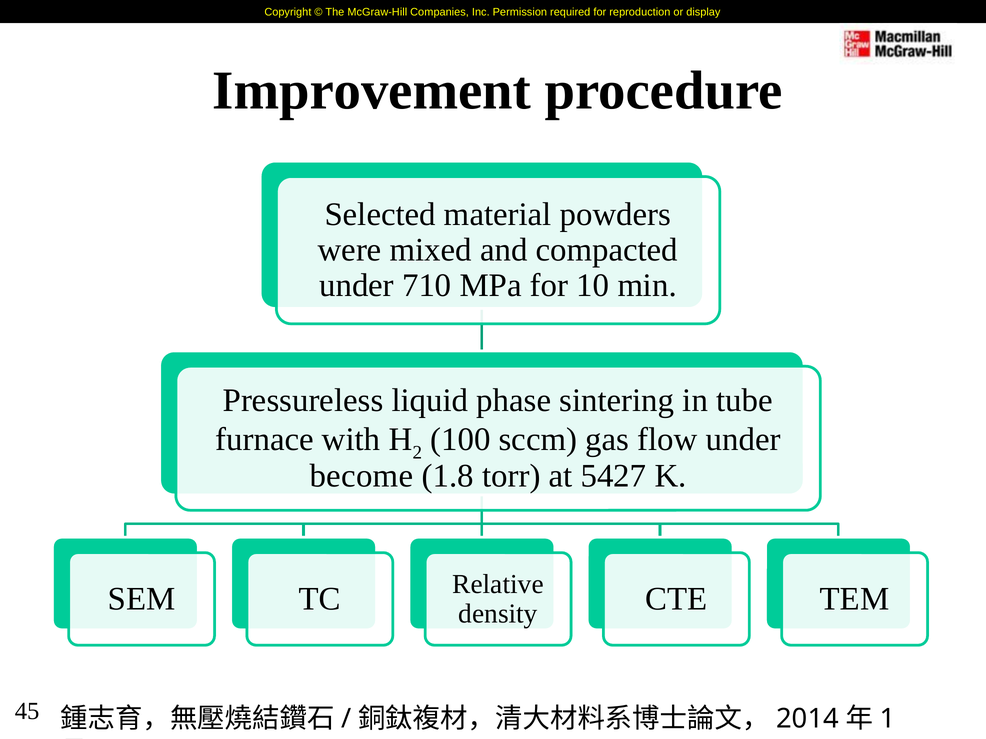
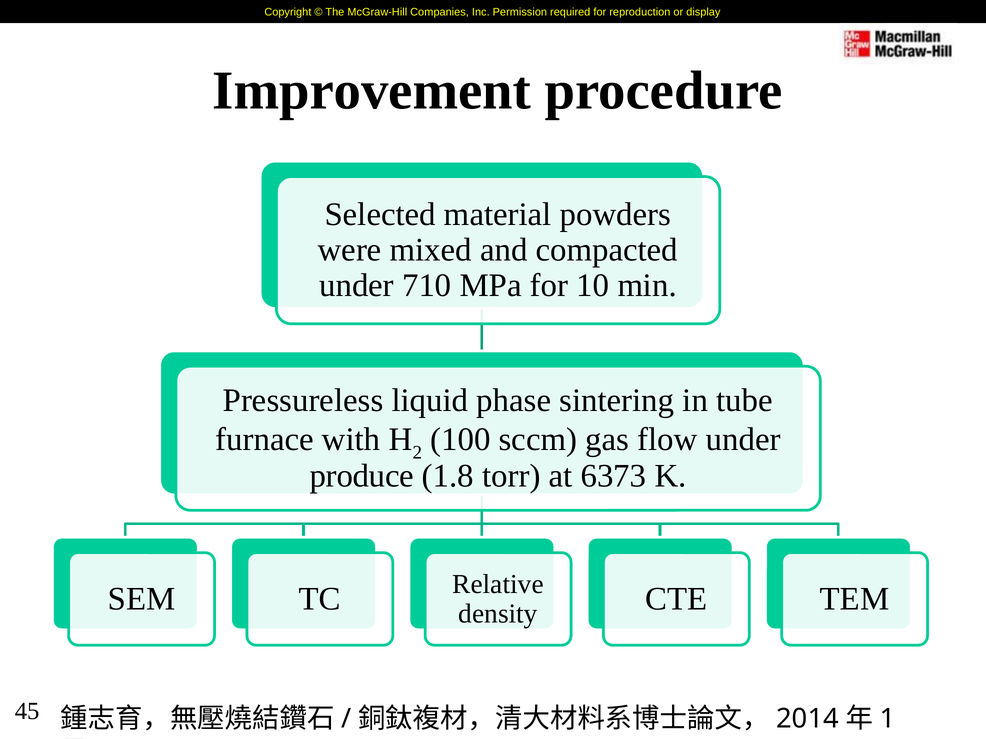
become: become -> produce (362, 476)
5427: 5427 -> 6373 (613, 476)
